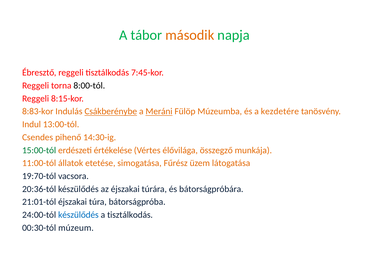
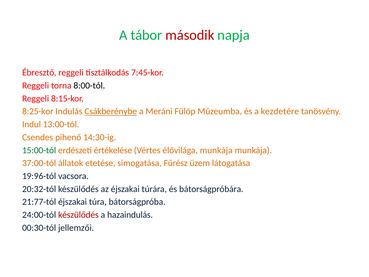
második colour: orange -> red (190, 35)
8:83-kor: 8:83-kor -> 8:25-kor (38, 111)
Meráni underline: present -> none (159, 111)
élővilága összegző: összegző -> munkája (216, 150)
11:00-tól: 11:00-tól -> 37:00-tól (39, 163)
19:70-tól: 19:70-tól -> 19:96-tól (39, 176)
20:36-tól: 20:36-tól -> 20:32-tól (39, 189)
21:01-tól: 21:01-tól -> 21:77-tól (39, 202)
készülődés colour: blue -> red (78, 215)
a tisztálkodás: tisztálkodás -> hazaindulás (130, 215)
múzeum: múzeum -> jellemzői (76, 228)
